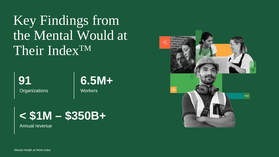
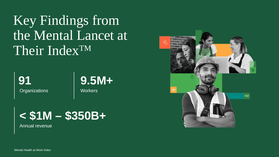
Would: Would -> Lancet (95, 35)
6.5M+: 6.5M+ -> 9.5M+ (97, 81)
